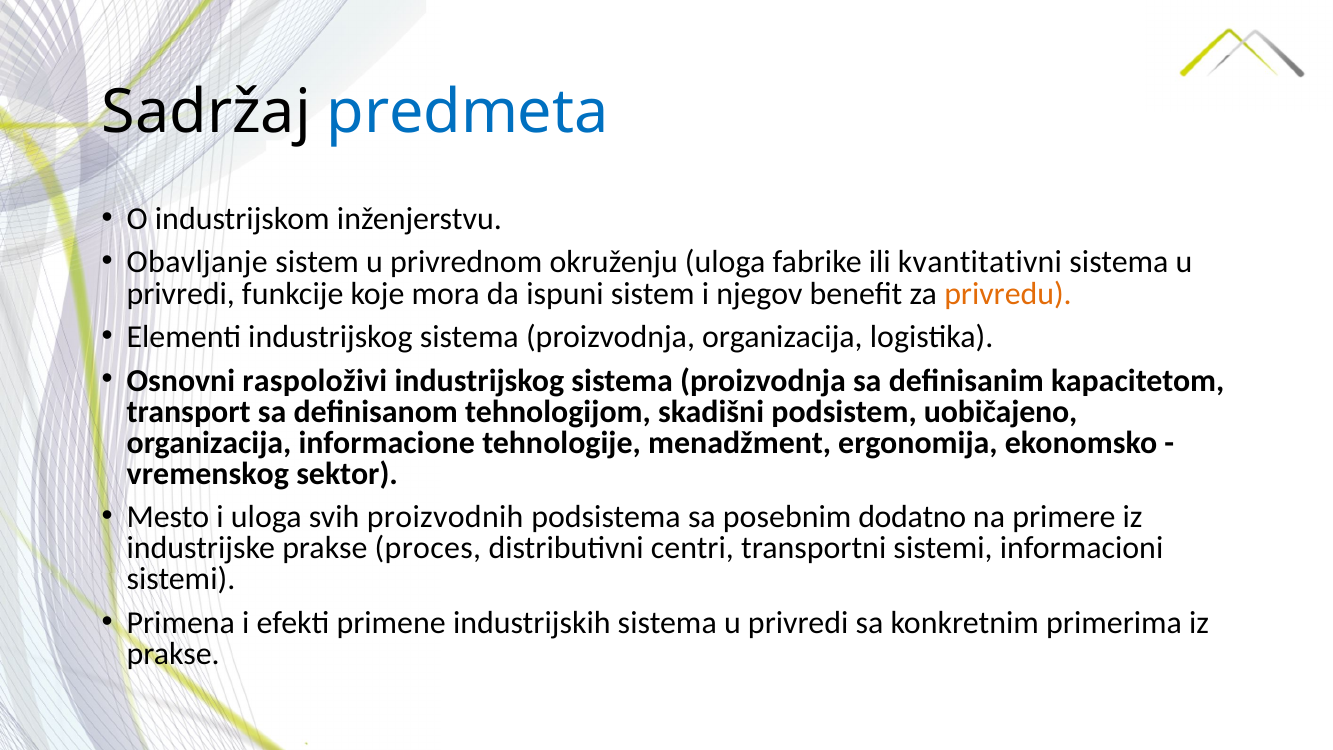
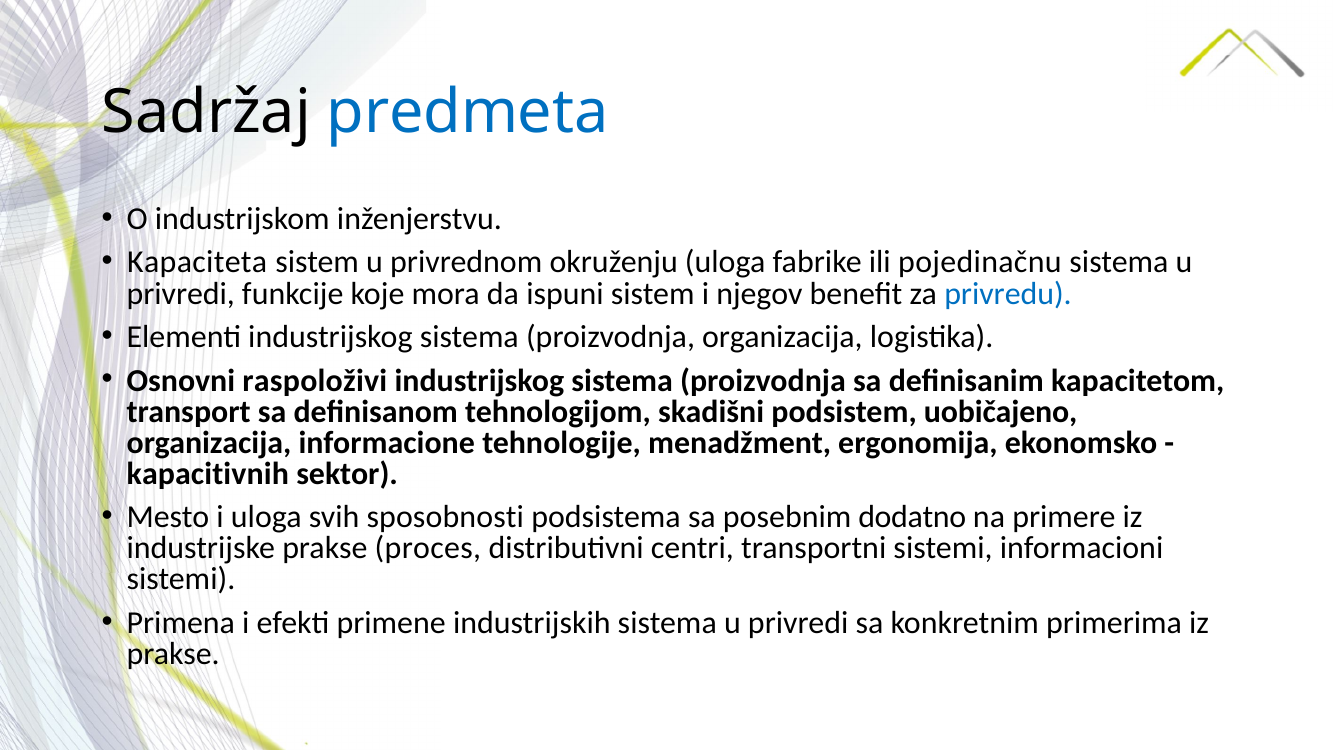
Obavljanje: Obavljanje -> Kapaciteta (197, 262)
kvantitativni: kvantitativni -> pojedinačnu (980, 262)
privredu colour: orange -> blue (1008, 293)
vremenskog: vremenskog -> kapacitivnih (208, 473)
proizvodnih: proizvodnih -> sposobnosti (445, 517)
